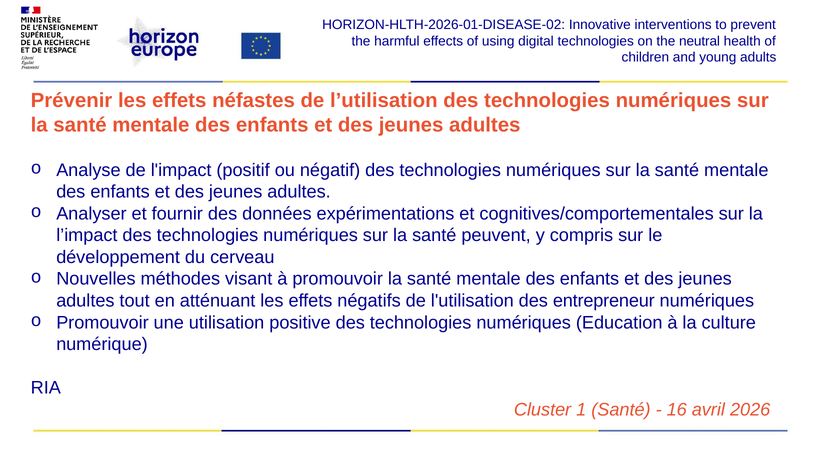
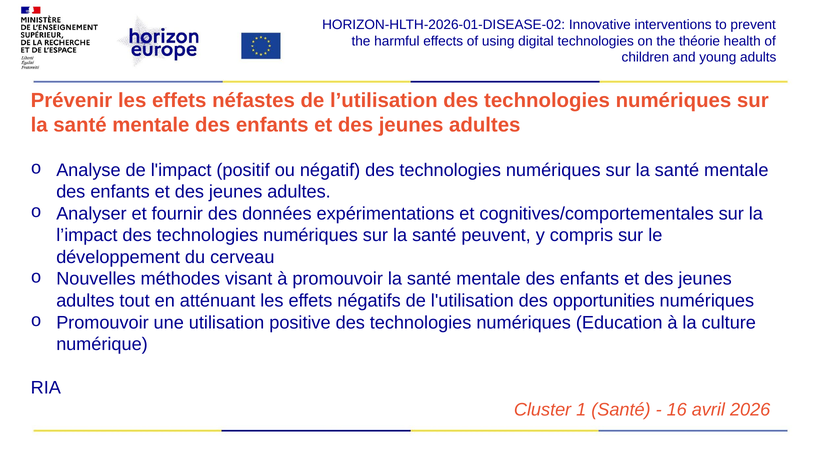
neutral: neutral -> théorie (700, 41)
entrepreneur: entrepreneur -> opportunities (604, 301)
